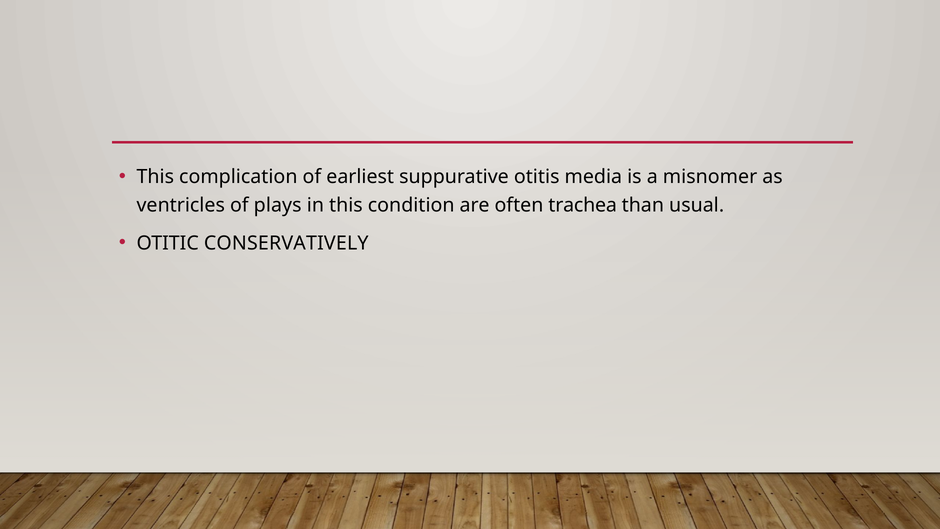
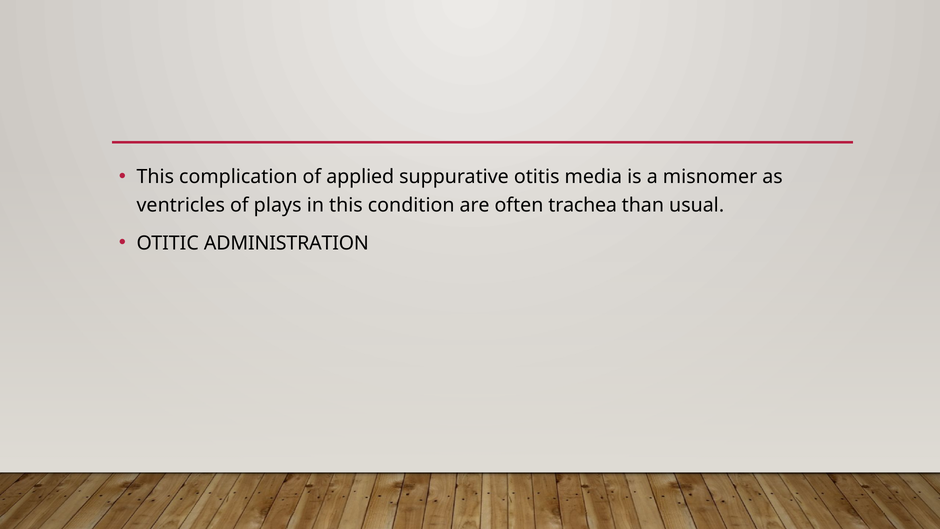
earliest: earliest -> applied (360, 177)
CONSERVATIVELY: CONSERVATIVELY -> ADMINISTRATION (286, 243)
